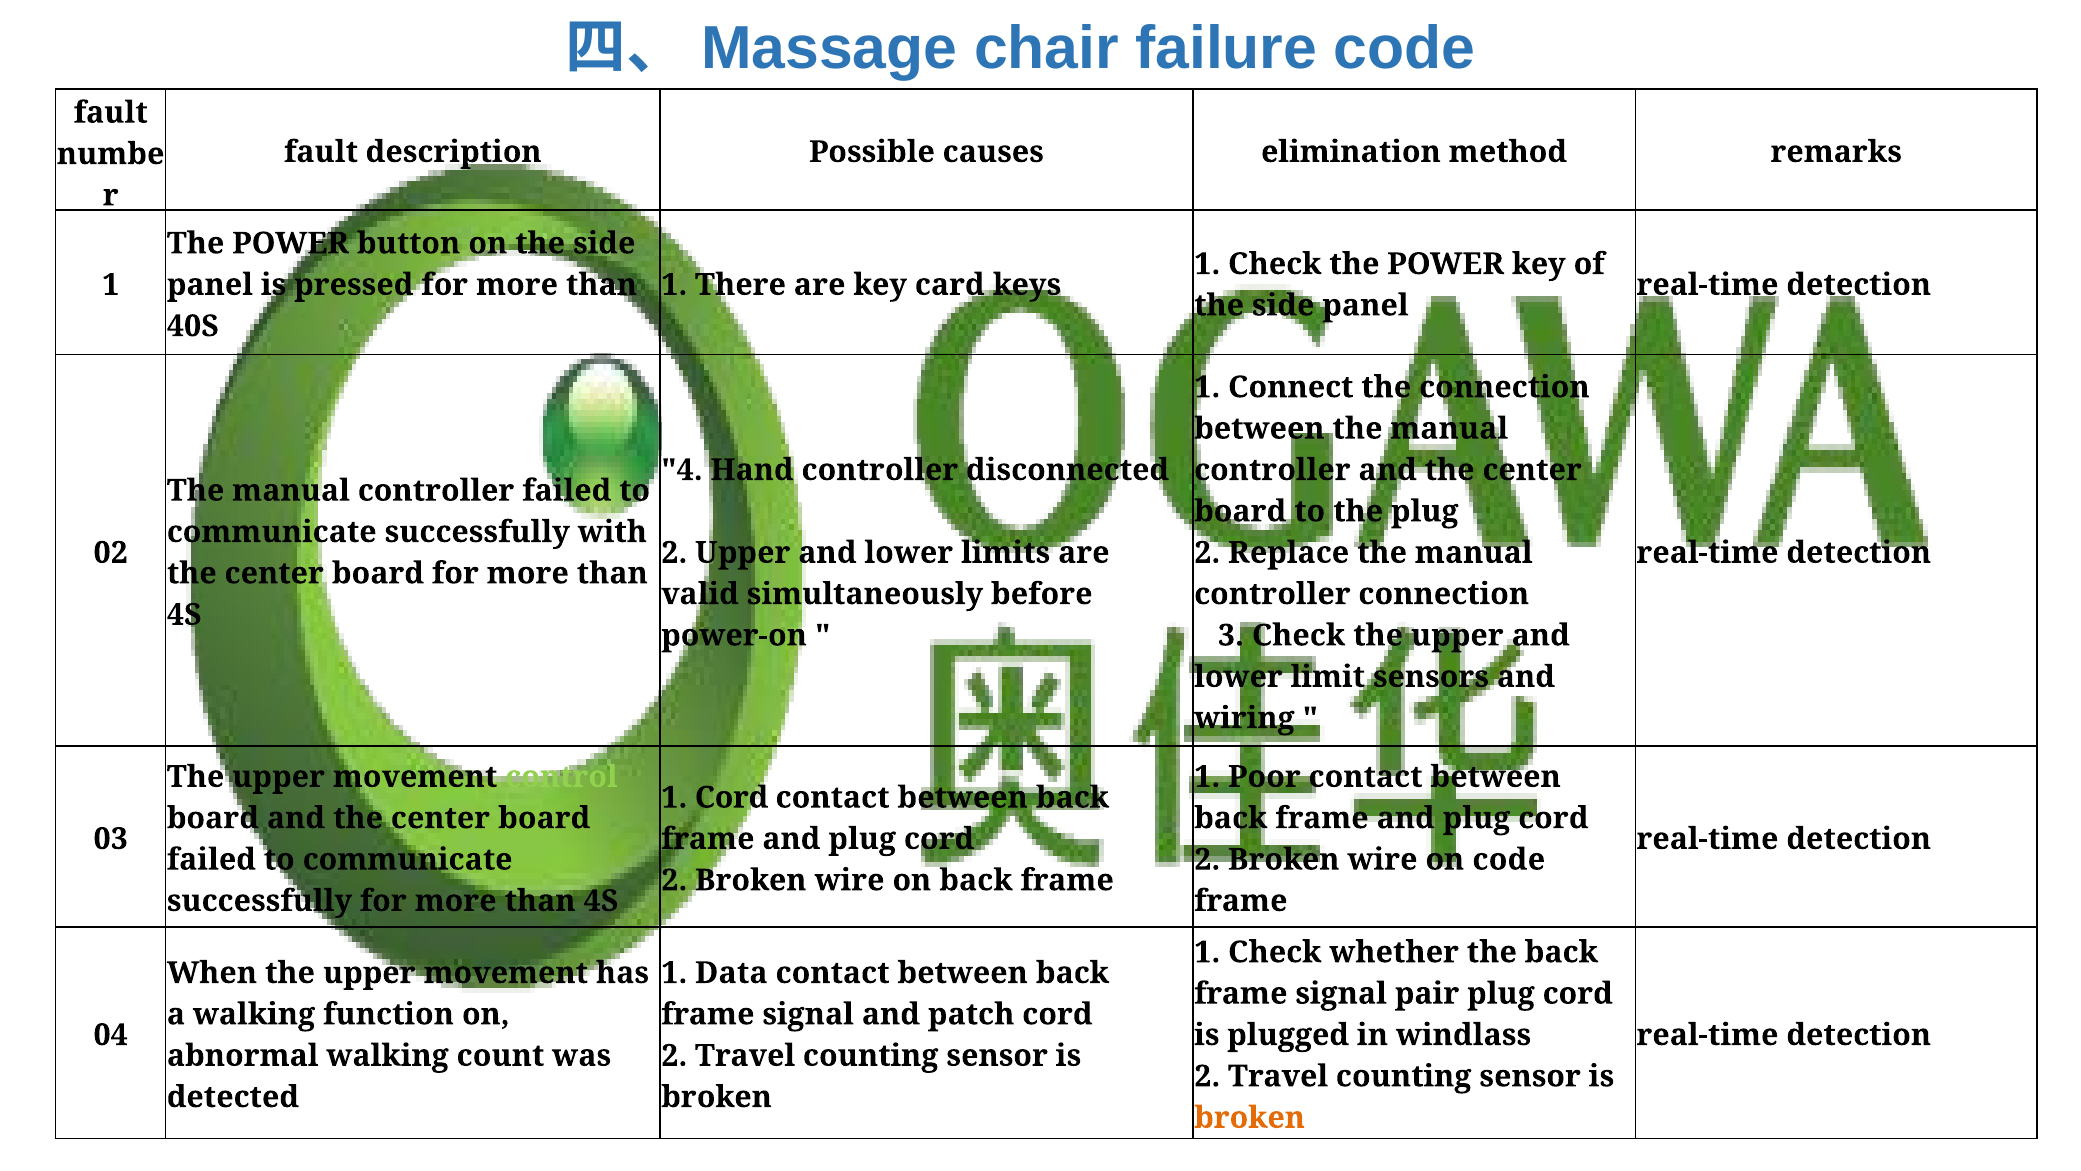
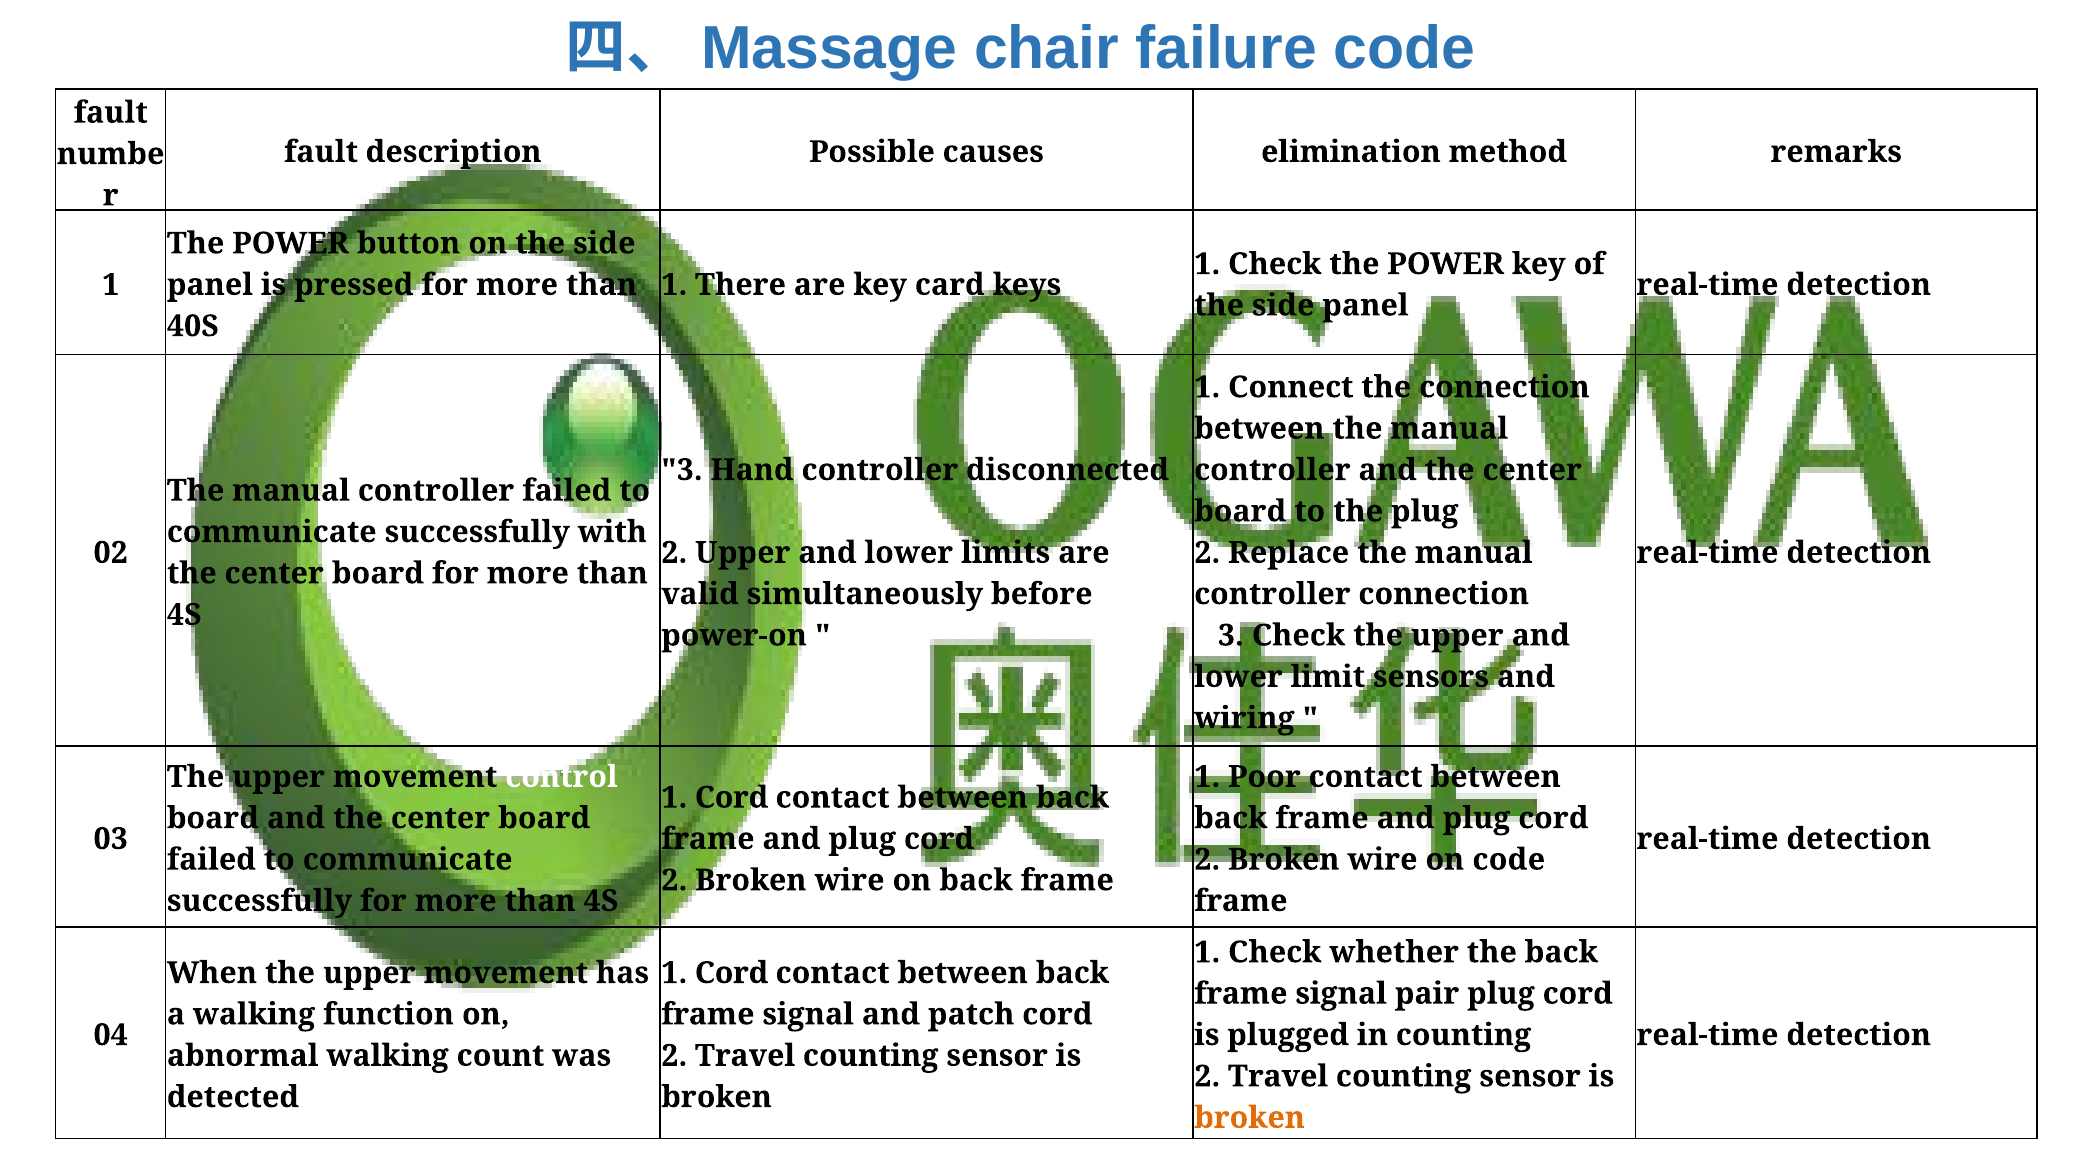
4: 4 -> 3 (682, 470)
control colour: light green -> white (561, 777)
Data: Data -> Cord (732, 973)
in windlass: windlass -> counting (1464, 1035)
